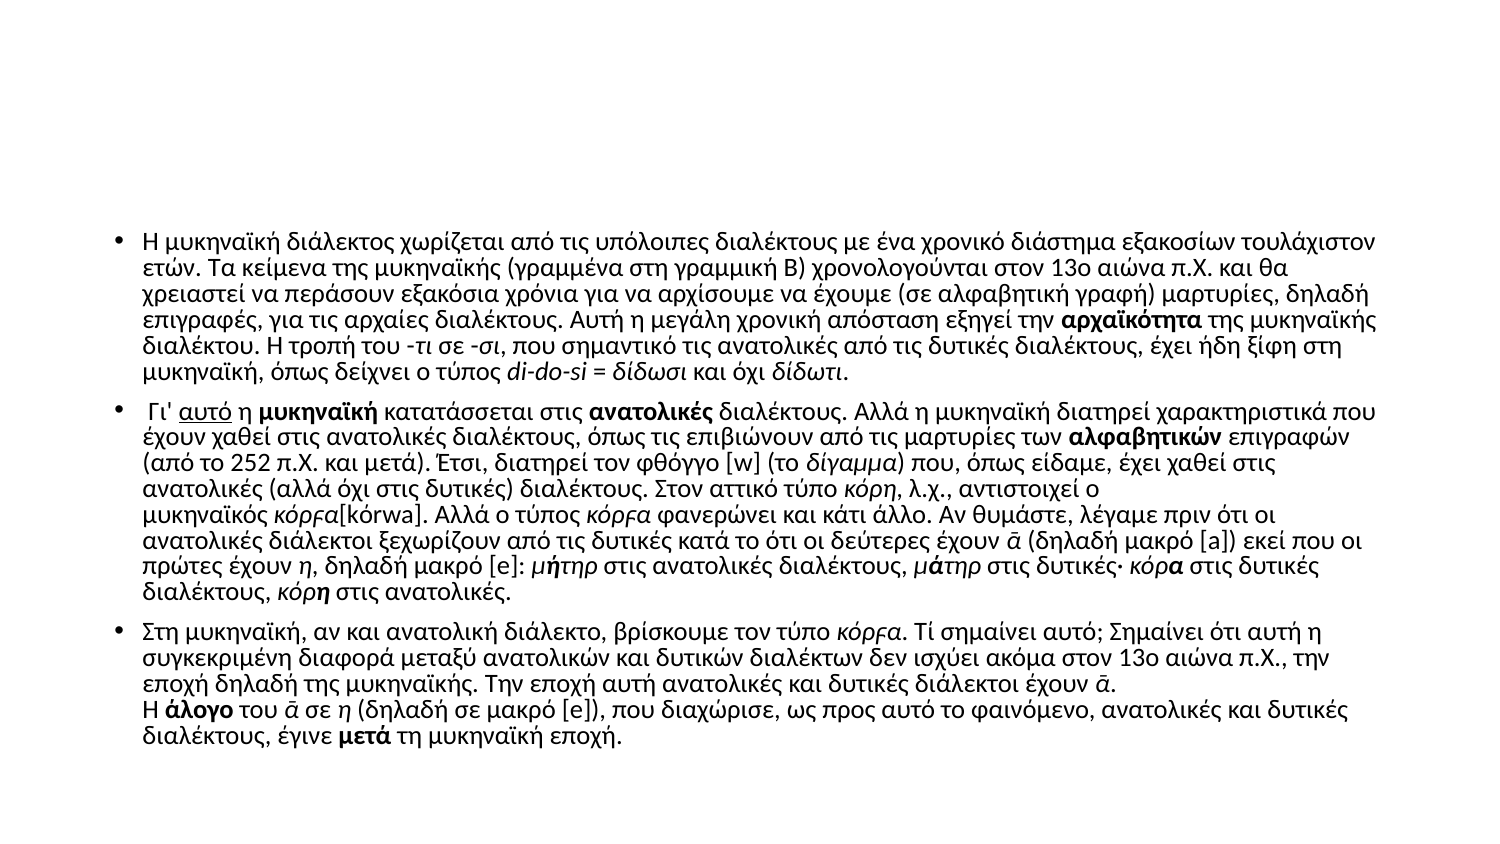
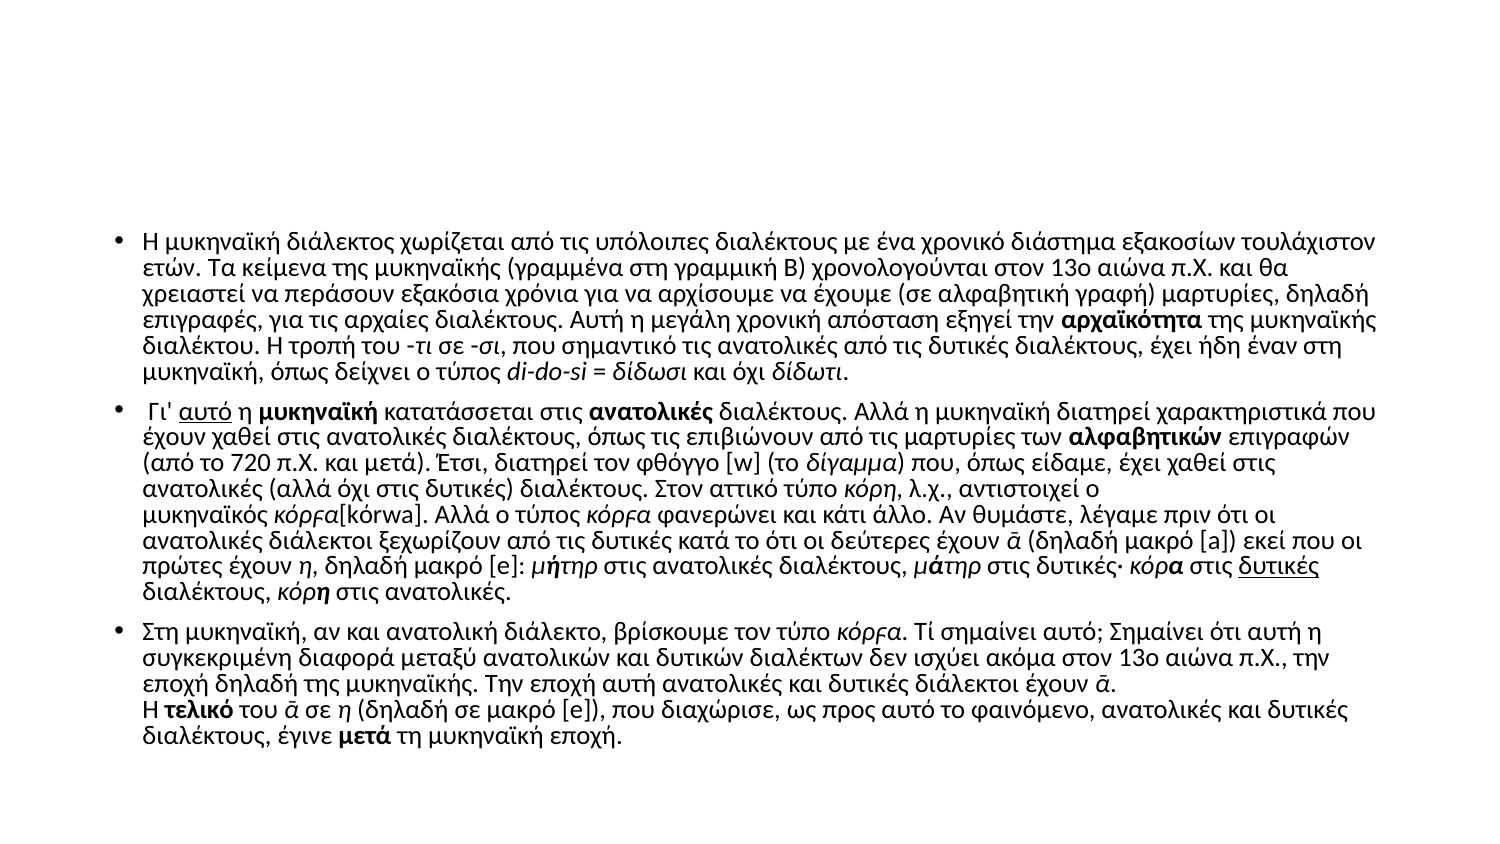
ξίφη: ξίφη -> έναν (1272, 345)
252: 252 -> 720 (251, 463)
δυτικές underline: none -> present (1279, 566)
άλογο: άλογο -> τελικό (199, 709)
